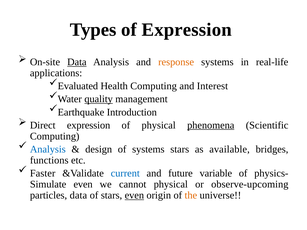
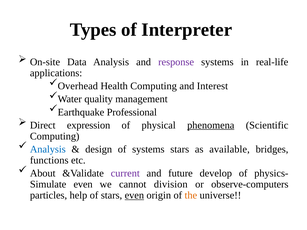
of Expression: Expression -> Interpreter (187, 30)
Data underline: present -> none (77, 62)
response colour: orange -> purple (176, 62)
Evaluated: Evaluated -> Overhead (78, 86)
quality underline: present -> none (99, 99)
Introduction: Introduction -> Professional (132, 112)
Faster: Faster -> About (43, 173)
current colour: blue -> purple (125, 173)
variable: variable -> develop (216, 173)
cannot physical: physical -> division (171, 184)
observe-upcoming: observe-upcoming -> observe-computers (250, 184)
particles data: data -> help (78, 196)
